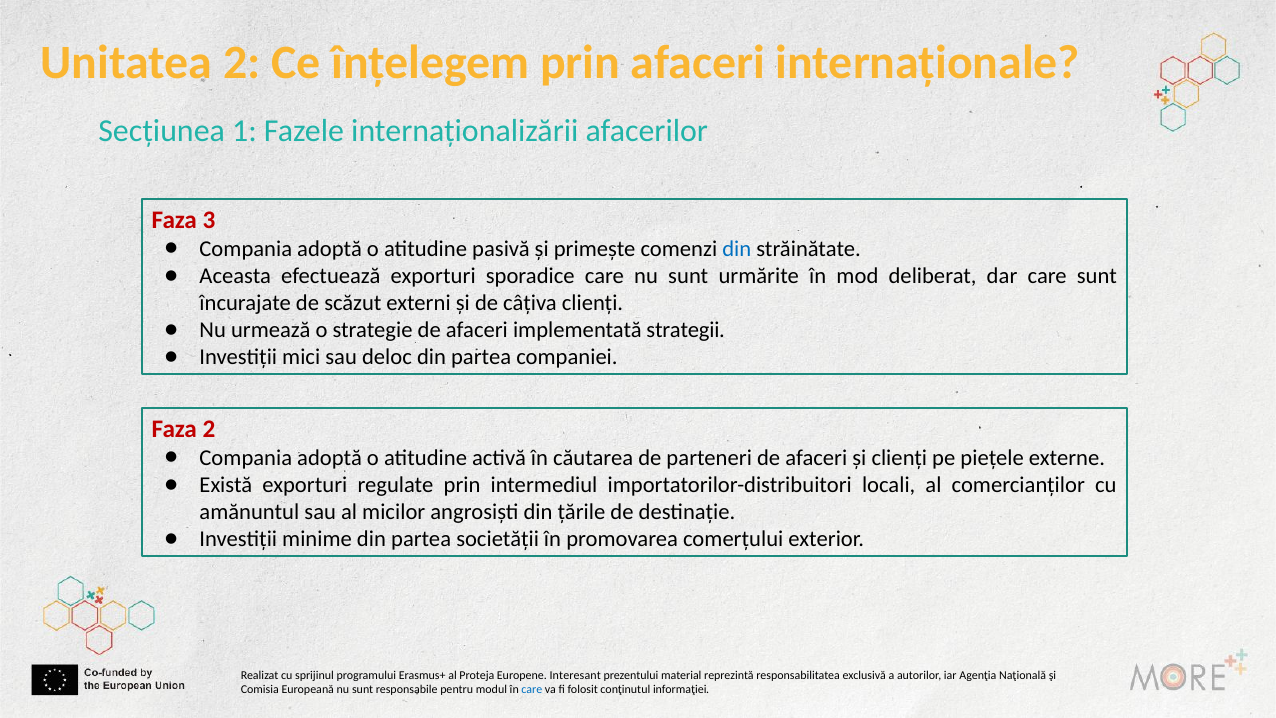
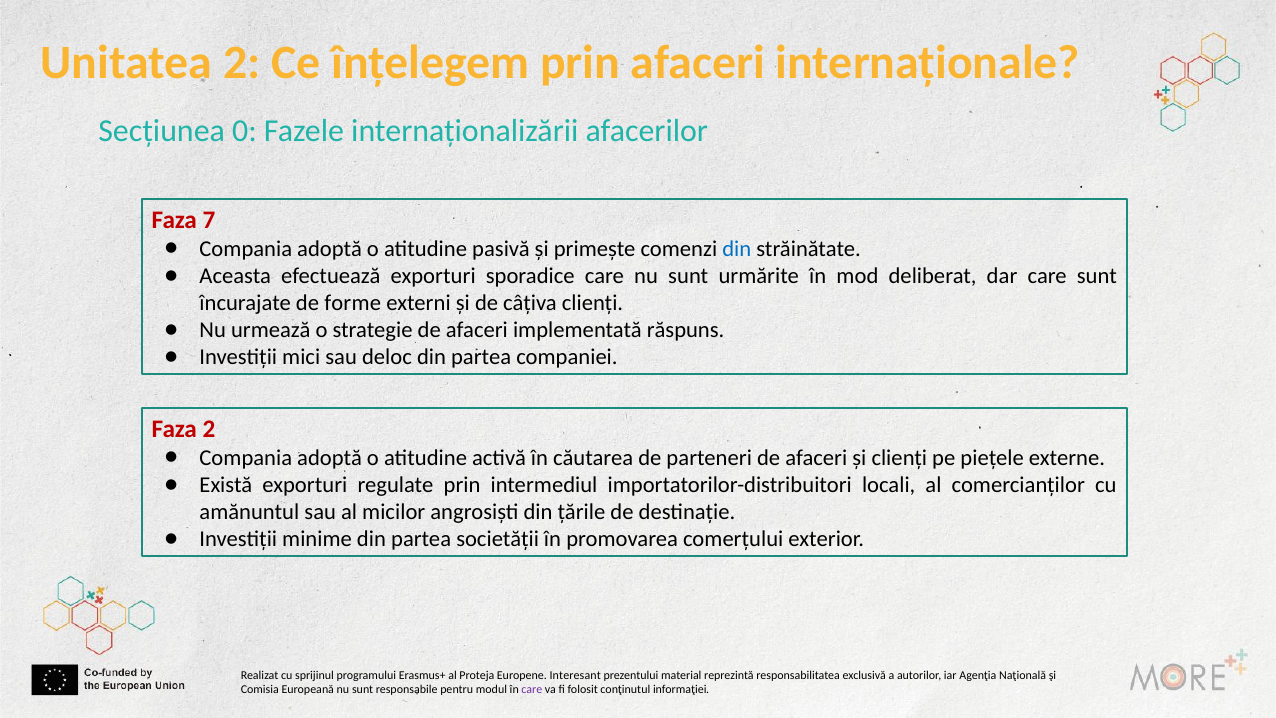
1: 1 -> 0 (244, 131)
3: 3 -> 7 (209, 220)
scăzut: scăzut -> forme (353, 303)
strategii: strategii -> răspuns (686, 330)
care colour: blue -> purple (532, 689)
